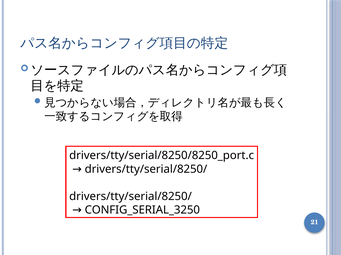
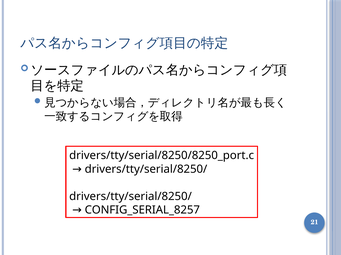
CONFIG_SERIAL_3250: CONFIG_SERIAL_3250 -> CONFIG_SERIAL_8257 (142, 211)
